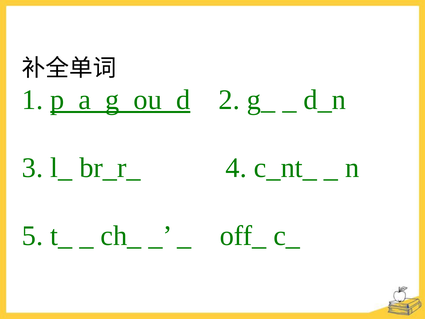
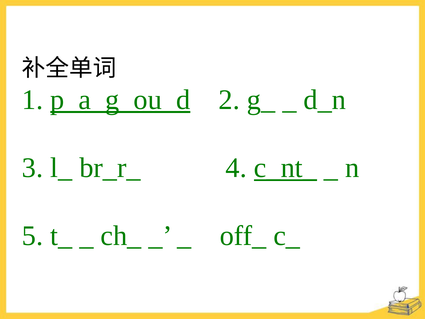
c_nt_ underline: none -> present (285, 168)
